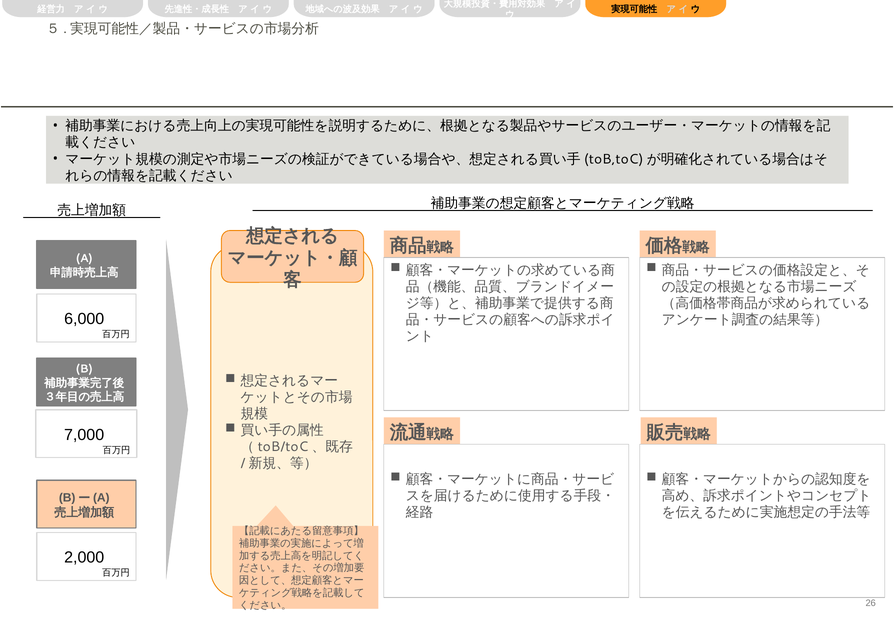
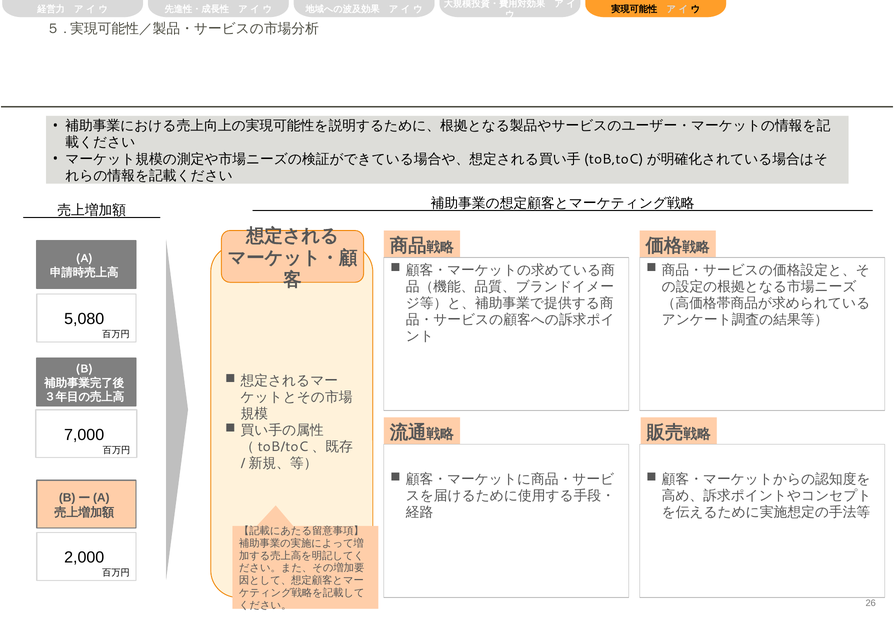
6,000: 6,000 -> 5,080 (84, 319)
